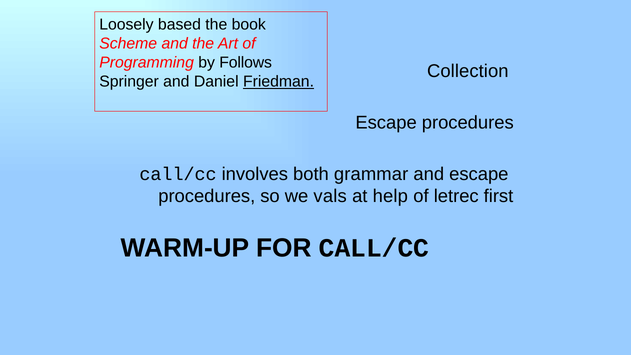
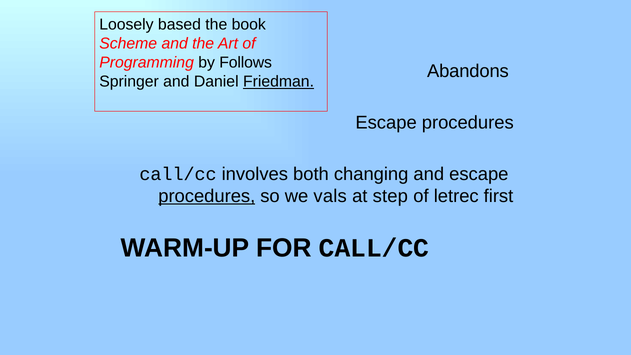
Collection: Collection -> Abandons (468, 71)
grammar: grammar -> changing (371, 174)
procedures underline: none -> present (207, 196)
help: help -> step (390, 196)
